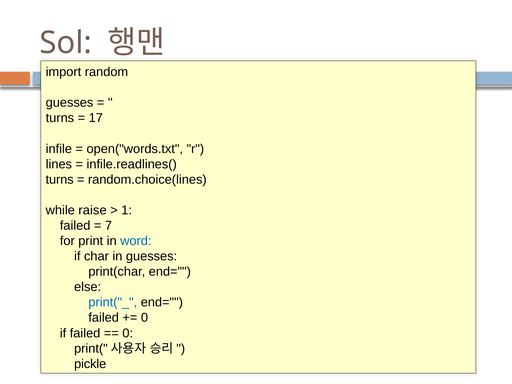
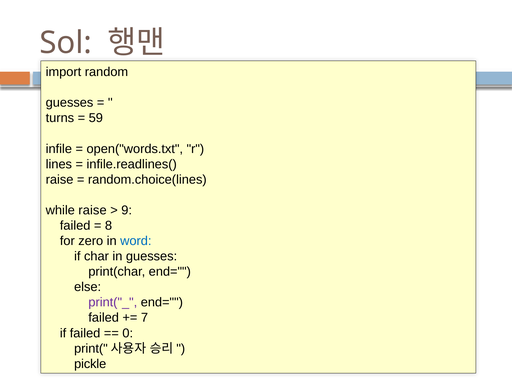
17: 17 -> 59 (96, 118)
turns: turns -> raise (60, 180)
1: 1 -> 9 (127, 210)
7: 7 -> 8 (109, 226)
print: print -> zero (91, 241)
print("_ colour: blue -> purple (113, 302)
0: 0 -> 7 (145, 318)
